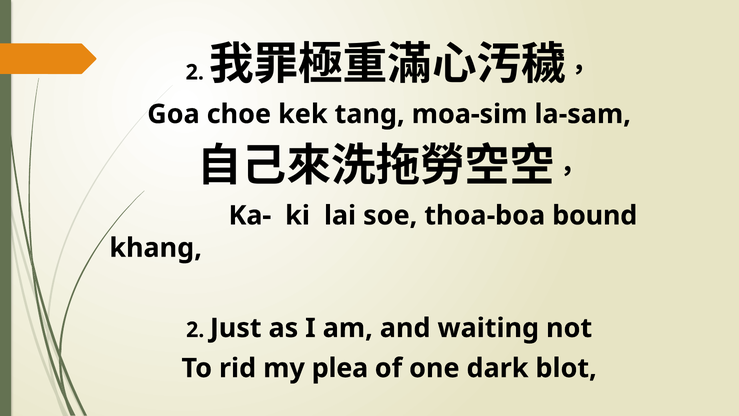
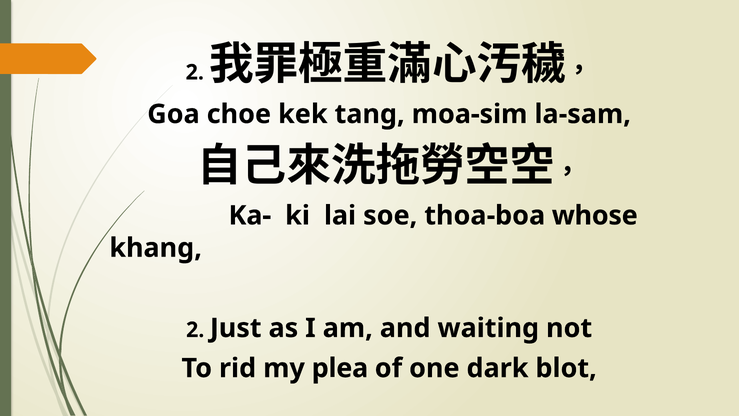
bound: bound -> whose (595, 215)
